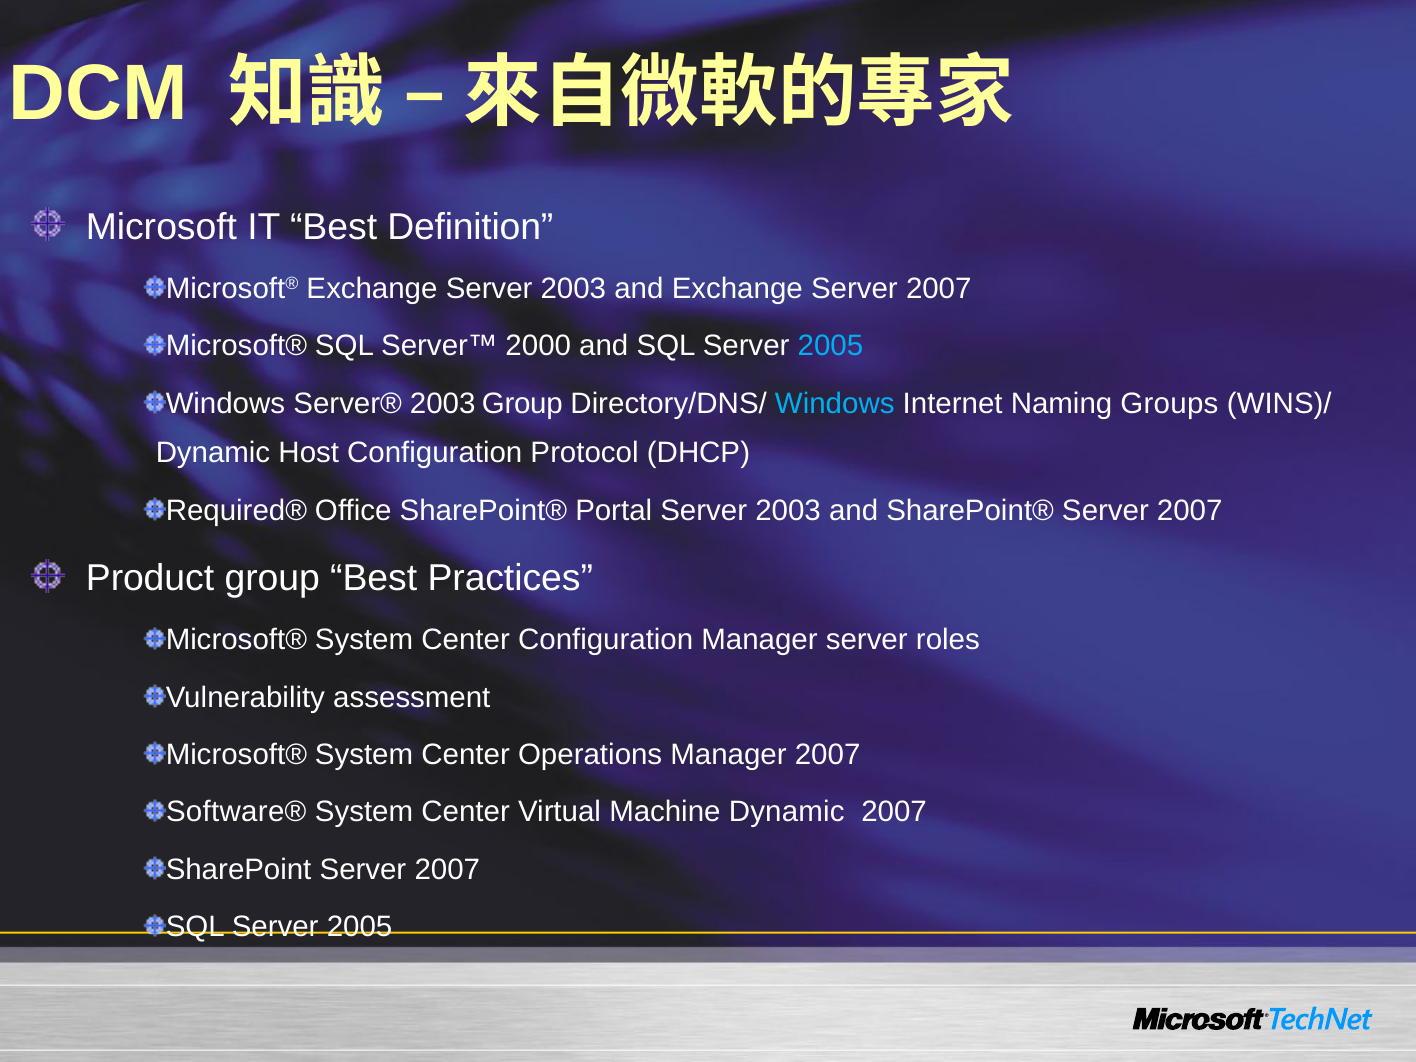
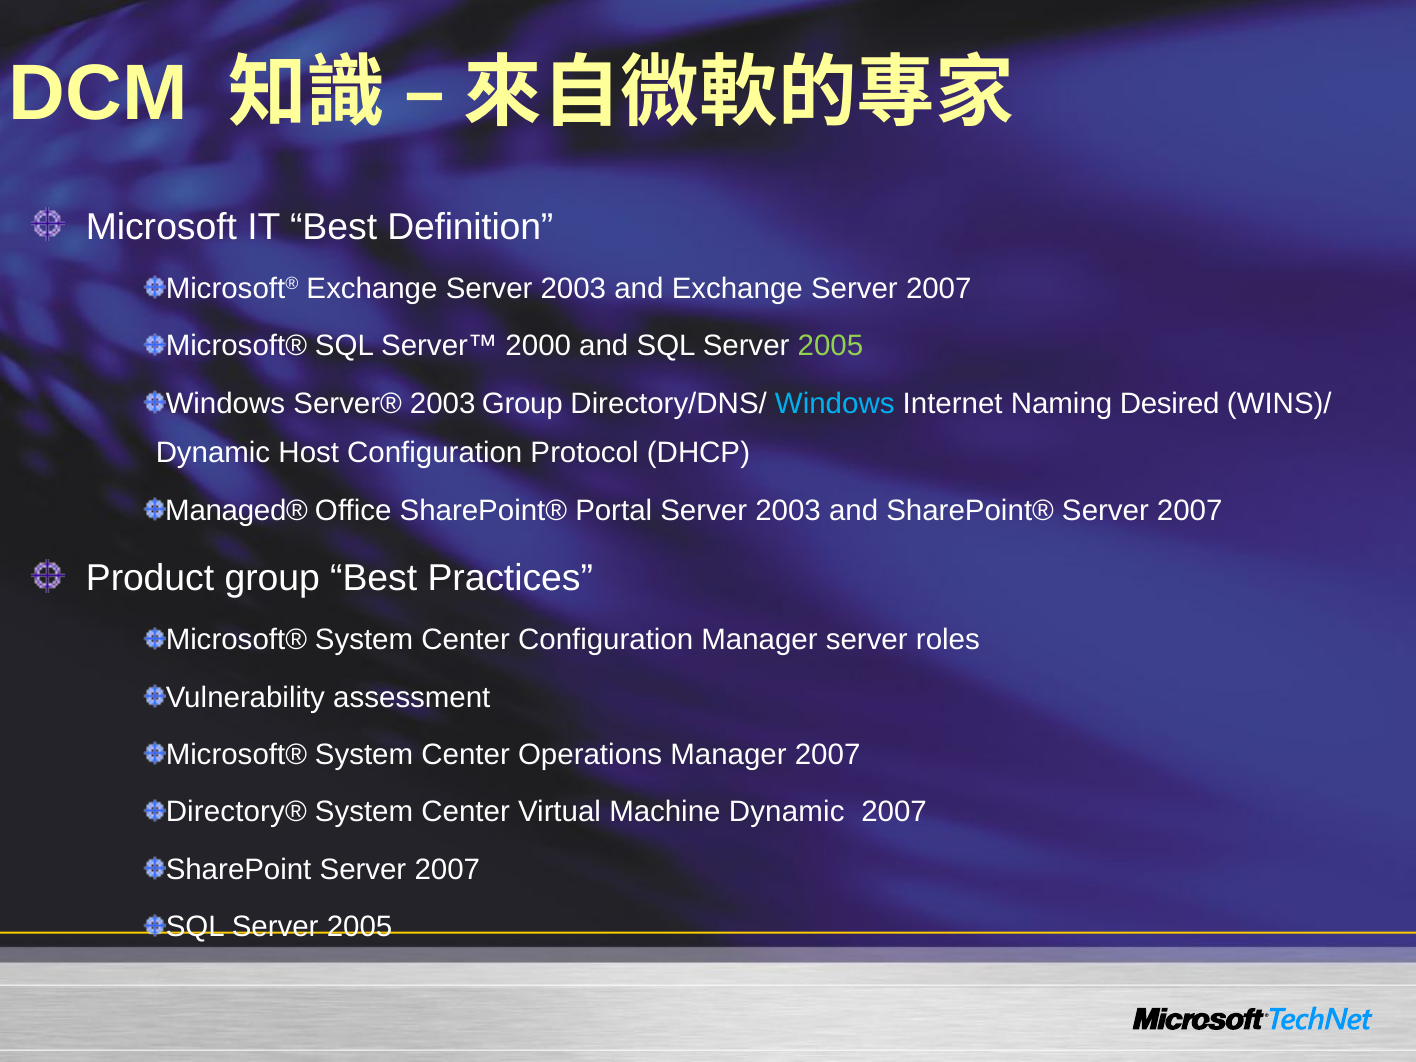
2005 colour: light blue -> light green (830, 346)
Groups: Groups -> Desired (1170, 403)
Required®: Required® -> Managed® (237, 510)
Software®: Software® -> Directory® (236, 812)
